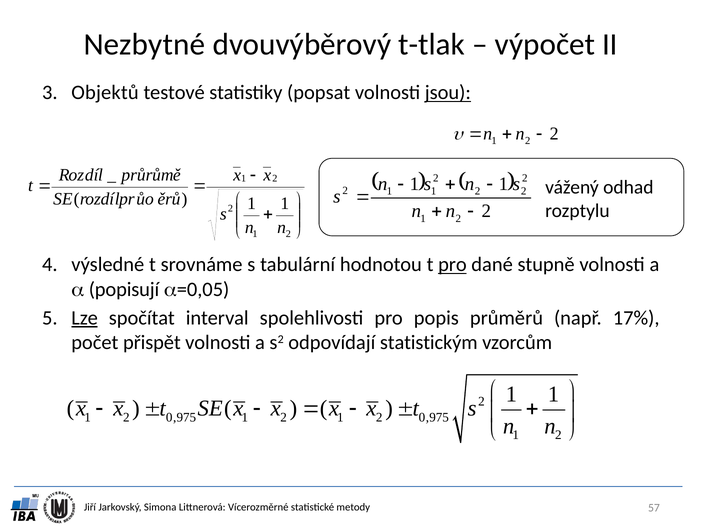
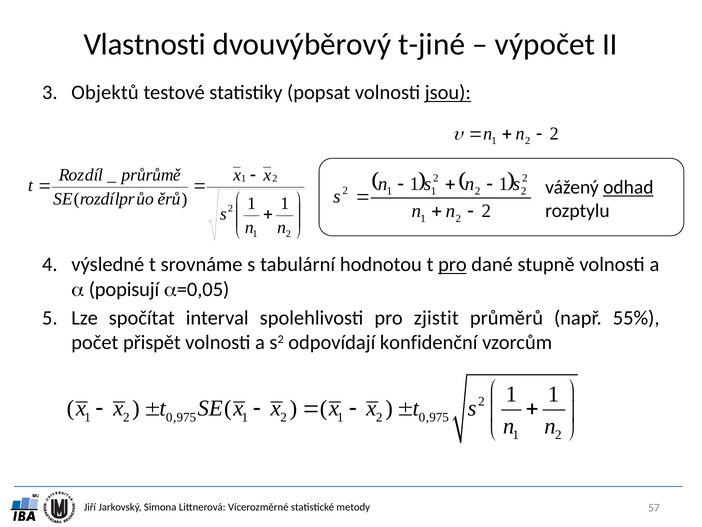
Nezbytné: Nezbytné -> Vlastnosti (145, 44)
t-tlak: t-tlak -> t-jiné (432, 44)
odhad underline: none -> present (628, 187)
Lze underline: present -> none (85, 318)
popis: popis -> zjistit (436, 318)
17%: 17% -> 55% (636, 318)
statistickým: statistickým -> konfidenční (429, 342)
